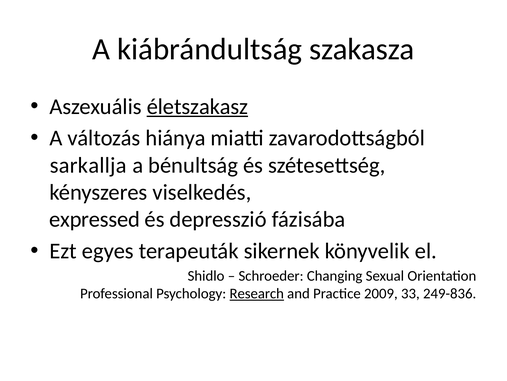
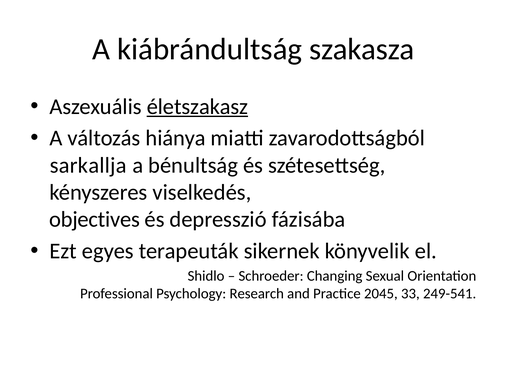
expressed: expressed -> objectives (95, 219)
Research underline: present -> none (257, 293)
2009: 2009 -> 2045 (381, 293)
249-836: 249-836 -> 249-541 (450, 293)
